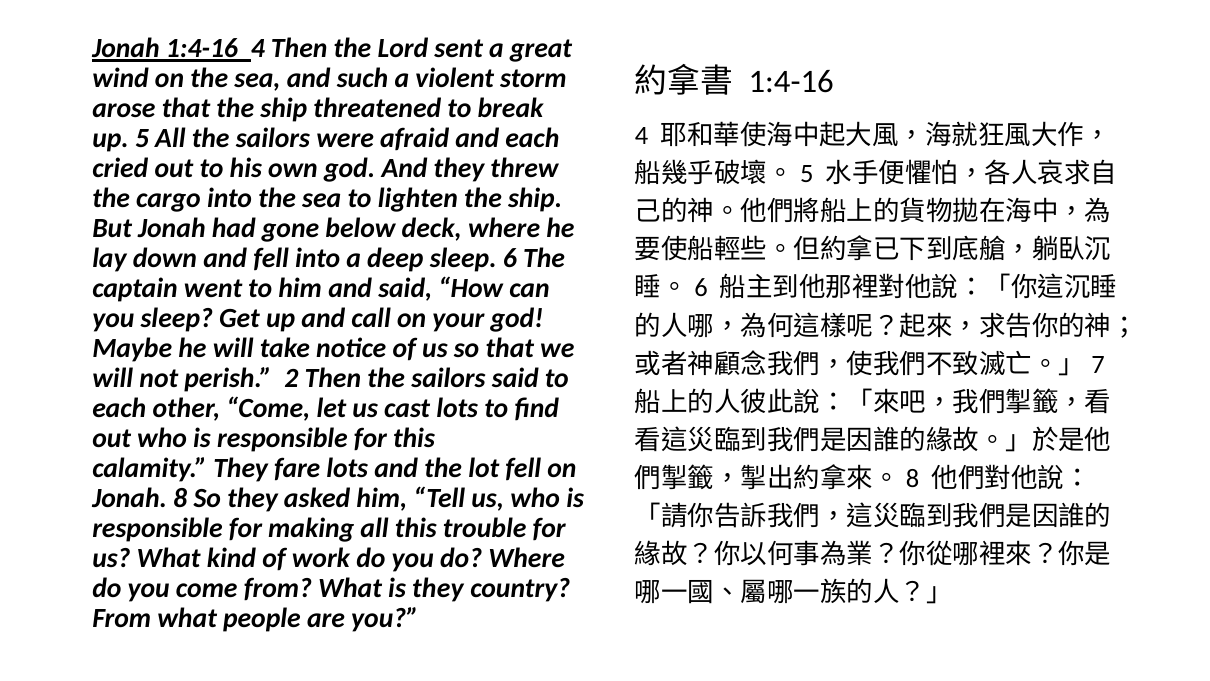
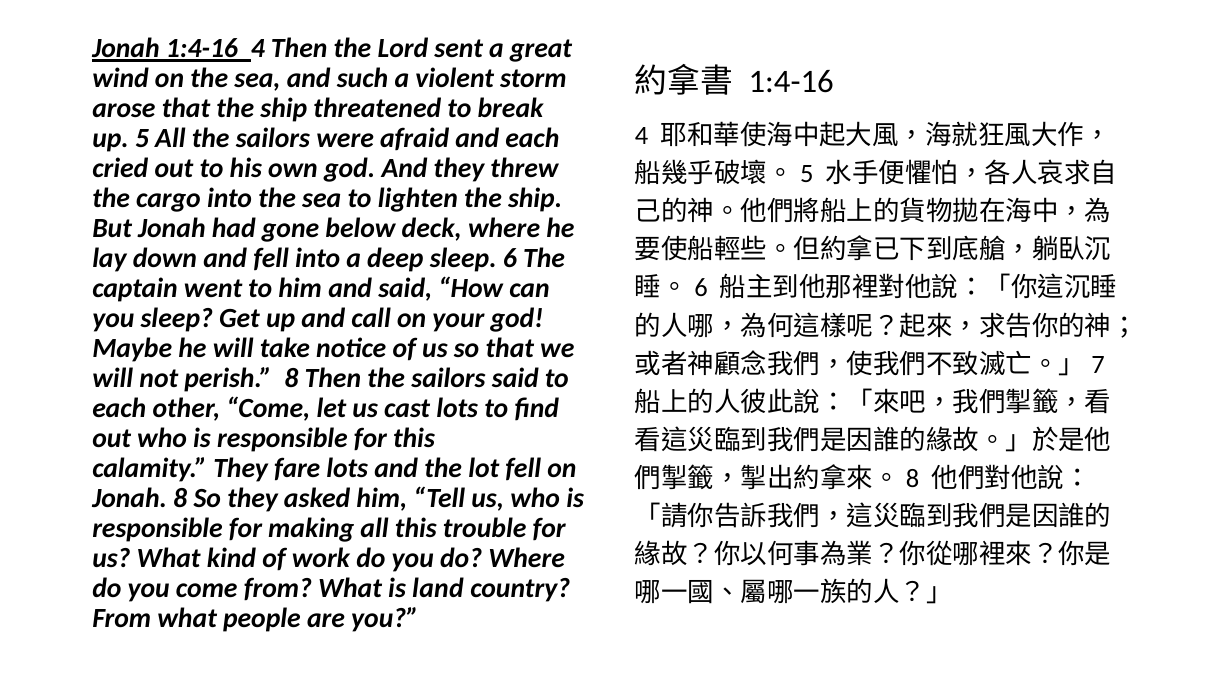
perish 2: 2 -> 8 (291, 378)
is they: they -> land (438, 588)
